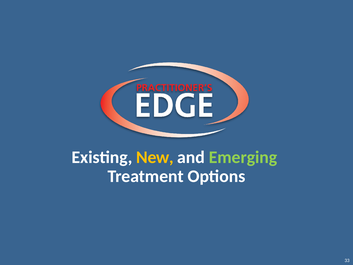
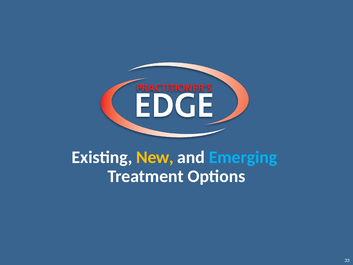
Emerging colour: light green -> light blue (243, 157)
